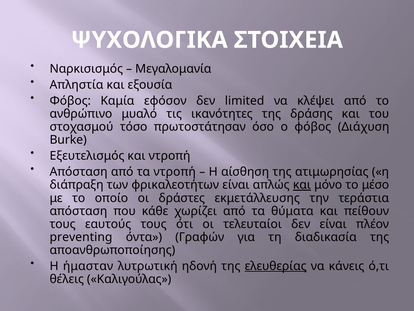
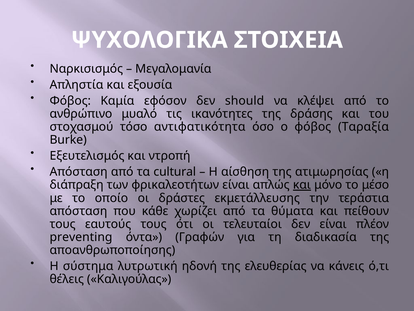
limited: limited -> should (245, 101)
πρωτοστάτησαν: πρωτοστάτησαν -> αντιφατικότητα (200, 127)
Διάχυση: Διάχυση -> Ταραξία (364, 127)
τα ντροπή: ντροπή -> cultural (175, 172)
ήμασταν: ήμασταν -> σύστημα (88, 266)
ελευθερίας underline: present -> none (276, 266)
